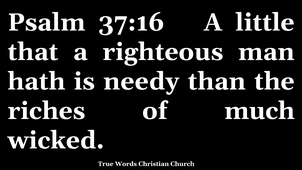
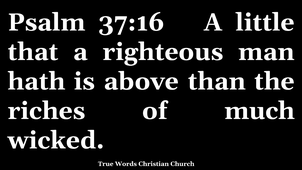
needy: needy -> above (141, 81)
